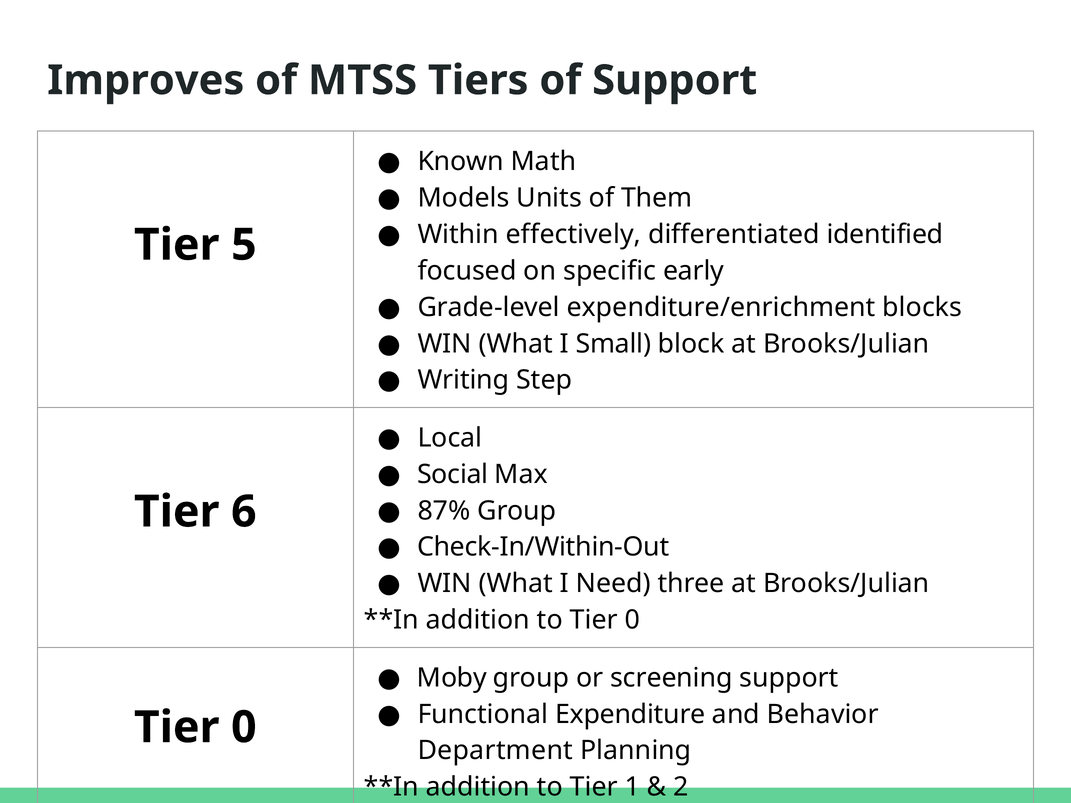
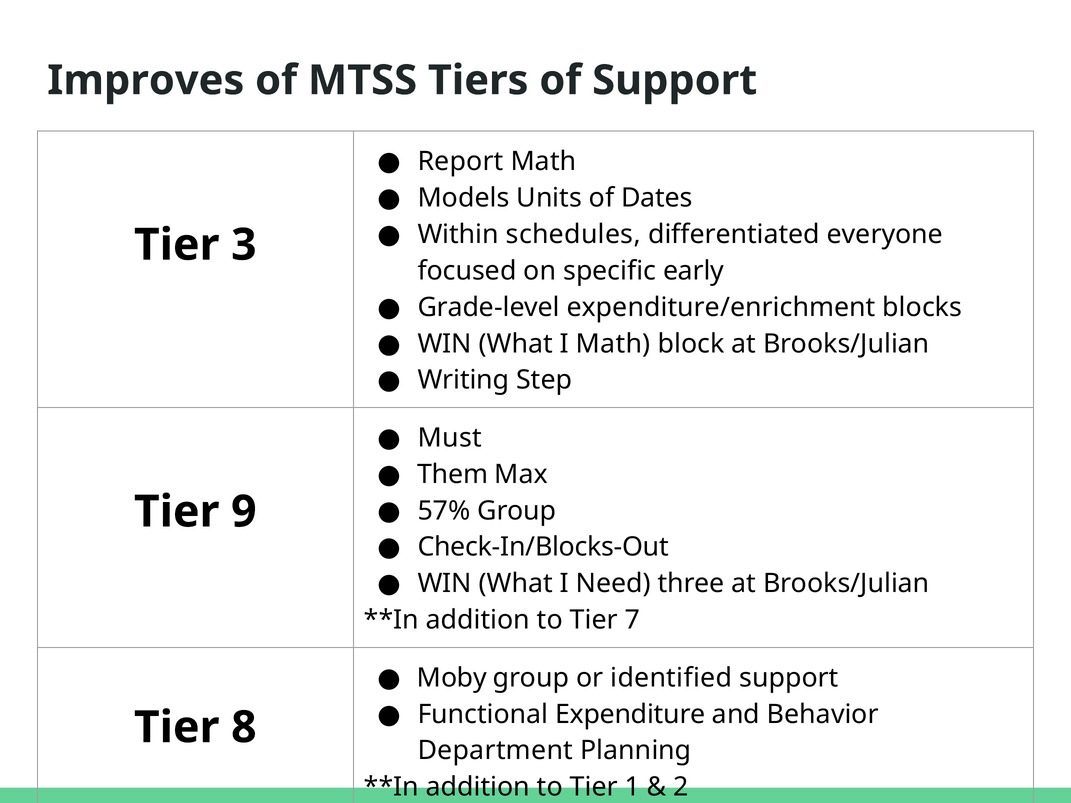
Known: Known -> Report (461, 162)
Them: Them -> Dates (657, 198)
effectively: effectively -> schedules (573, 234)
identified: identified -> everyone (885, 234)
5: 5 -> 3 (244, 245)
I Small: Small -> Math (613, 344)
Local: Local -> Must (450, 438)
Social: Social -> Them (453, 474)
87%: 87% -> 57% (444, 511)
6: 6 -> 9 (244, 512)
Check-In/Within-Out: Check-In/Within-Out -> Check-In/Blocks-Out (543, 547)
to Tier 0: 0 -> 7 (632, 620)
screening: screening -> identified (671, 678)
0: 0 -> 8 (244, 728)
